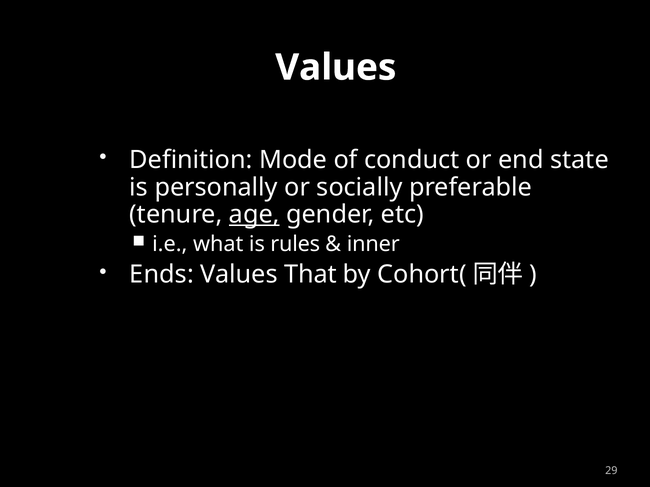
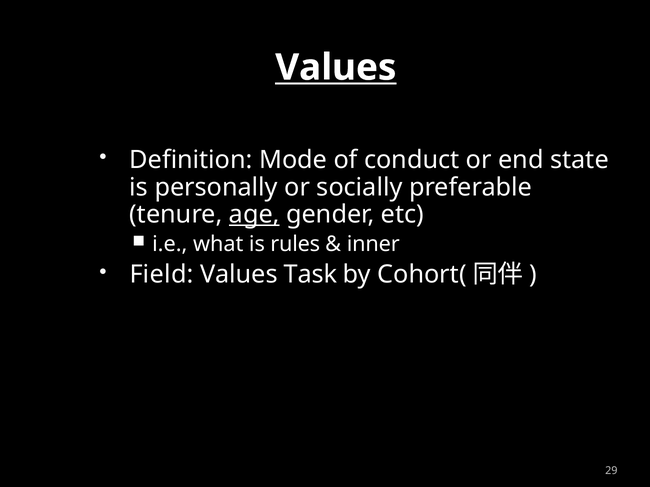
Values underline: none -> present (336, 68)
Ends: Ends -> Field (162, 275)
That: That -> Task (310, 275)
